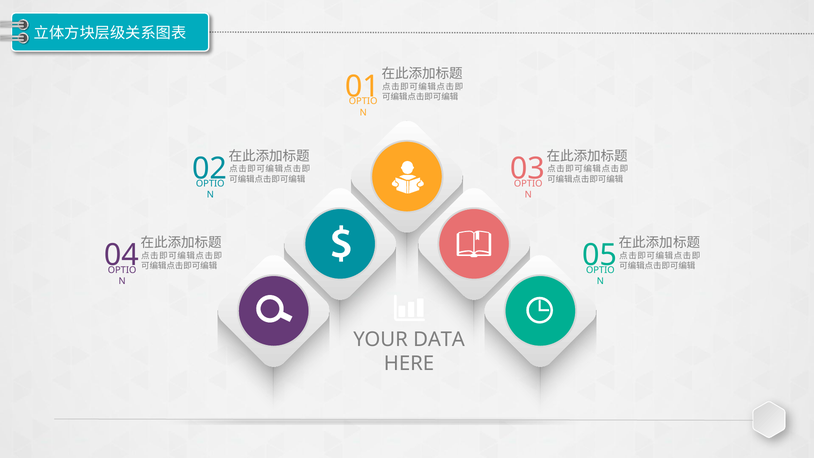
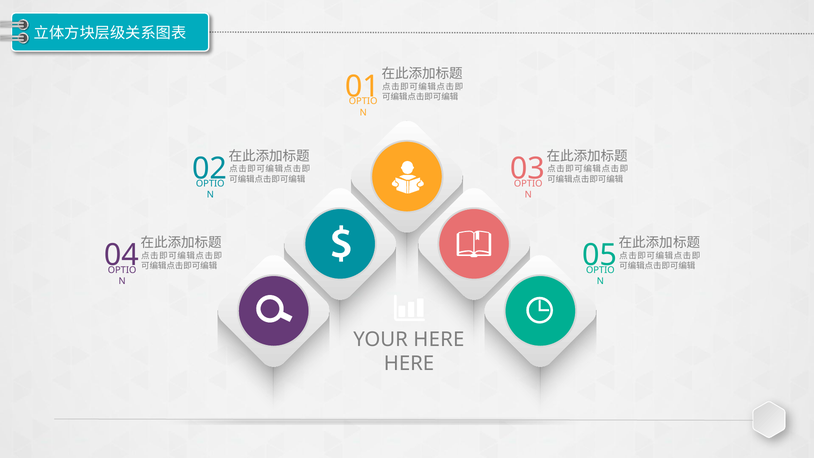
YOUR DATA: DATA -> HERE (439, 339)
